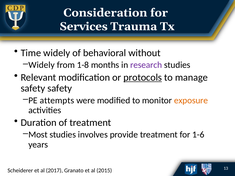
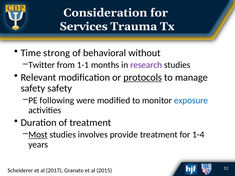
Time widely: widely -> strong (57, 53)
Widely: Widely -> Twitter (42, 65)
1-8: 1-8 -> 1-1 (83, 65)
attempts: attempts -> following (57, 100)
exposure colour: orange -> blue (191, 100)
Most underline: none -> present (38, 135)
1-6: 1-6 -> 1-4 (198, 135)
